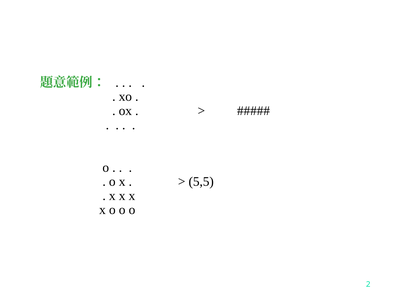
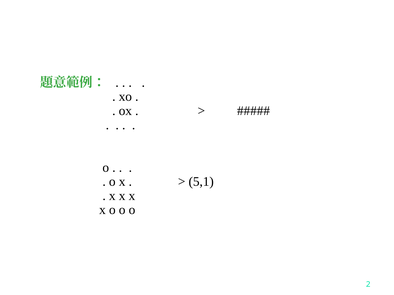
5,5: 5,5 -> 5,1 (201, 182)
